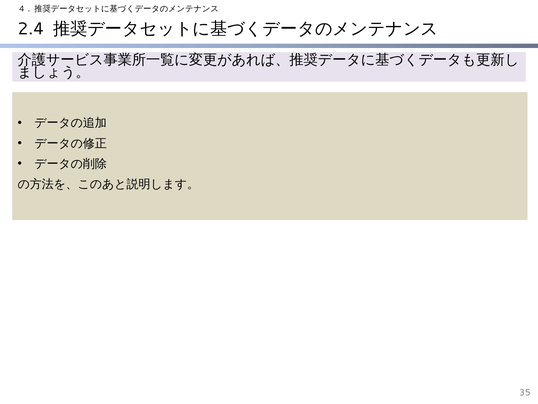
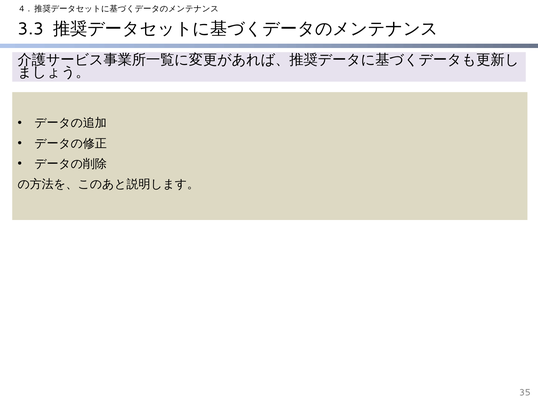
2.4: 2.4 -> 3.3 (31, 29)
